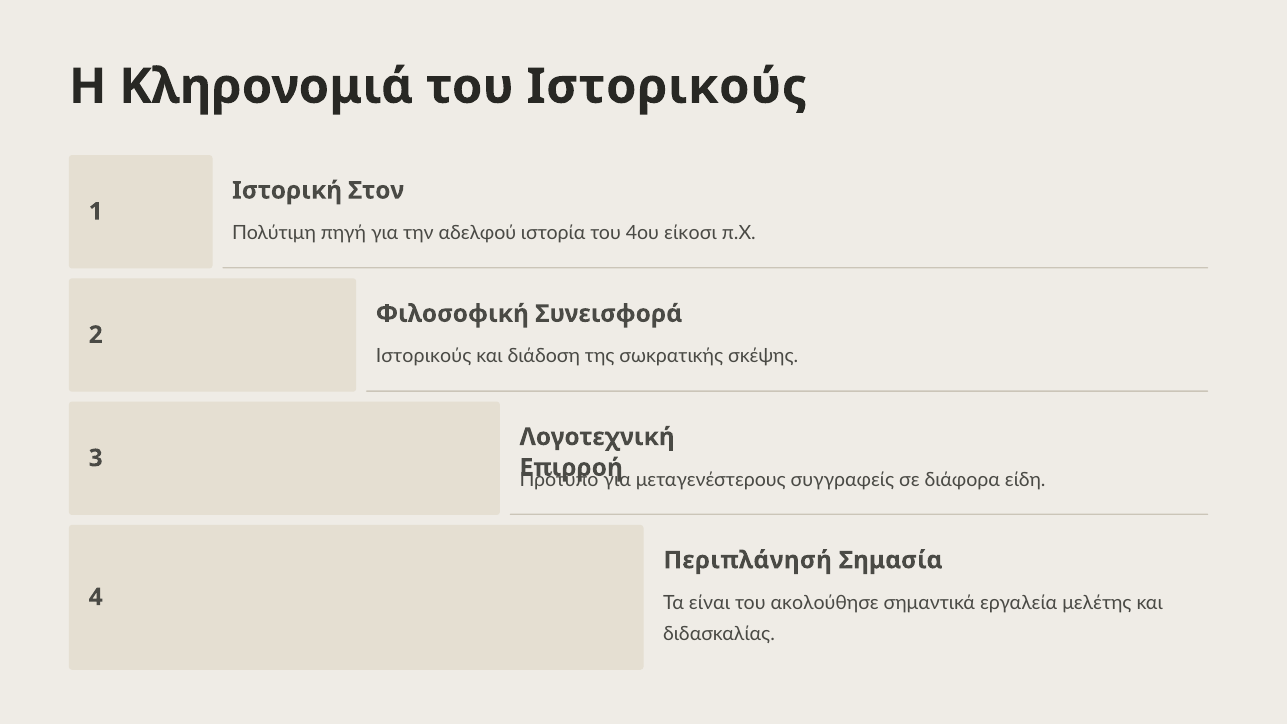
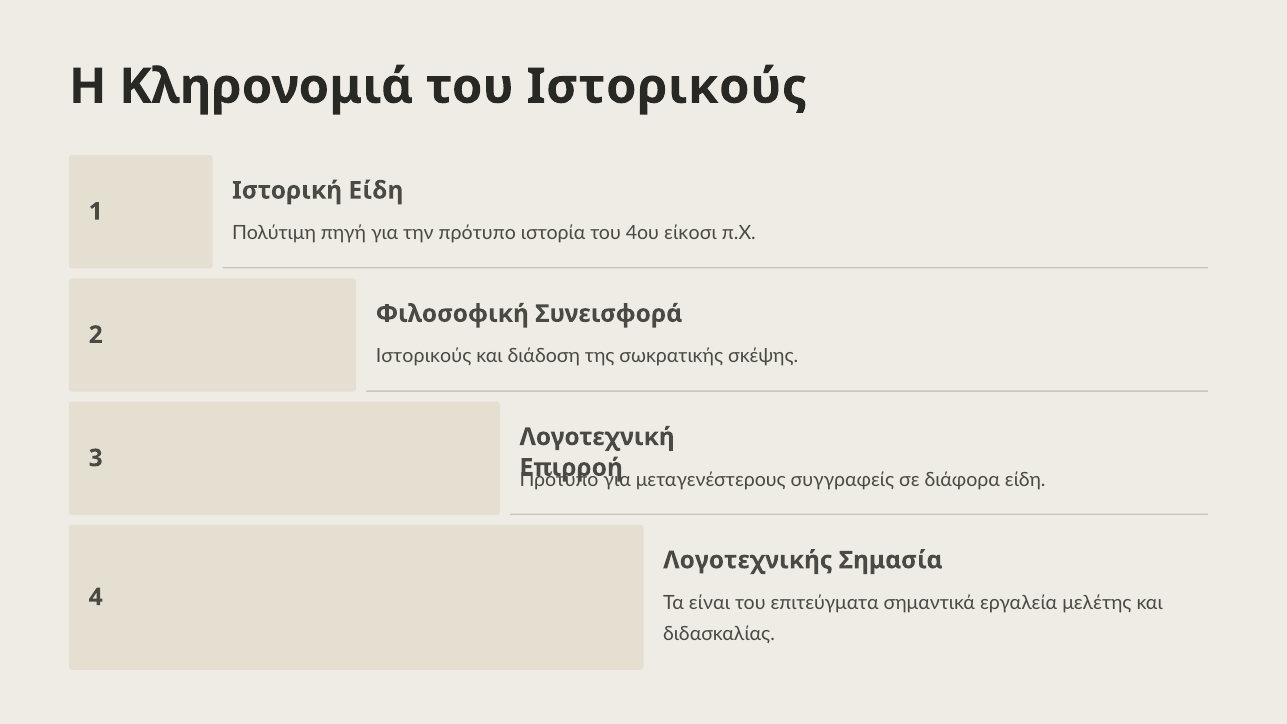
Ιστορική Στον: Στον -> Είδη (376, 190)
την αδελφού: αδελφού -> πρότυπο (477, 233)
Περιπλάνησή: Περιπλάνησή -> Λογοτεχνικής (748, 560)
ακολούθησε: ακολούθησε -> επιτεύγματα (825, 603)
